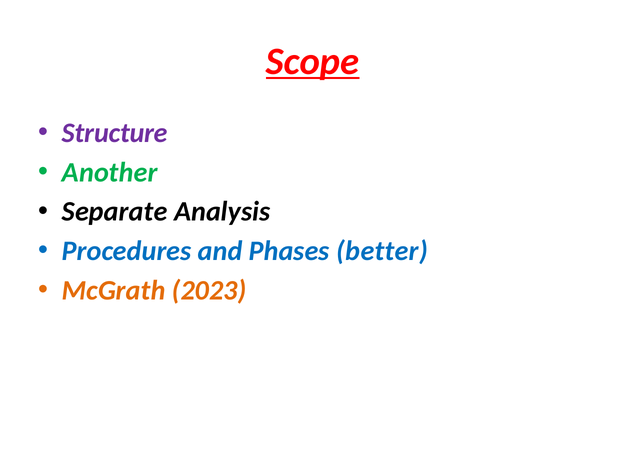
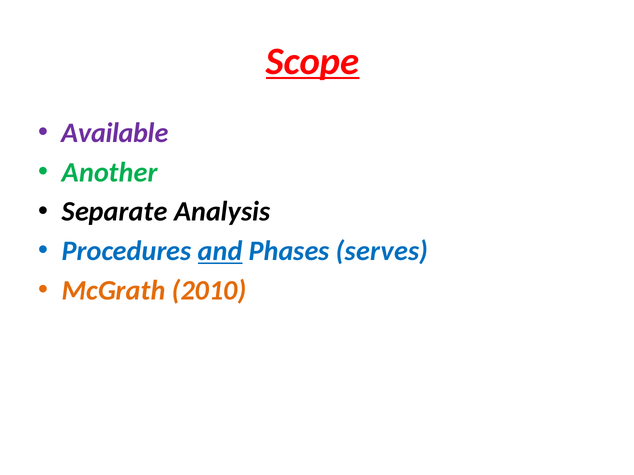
Structure: Structure -> Available (115, 133)
and underline: none -> present (220, 251)
better: better -> serves (382, 251)
2023: 2023 -> 2010 (209, 291)
